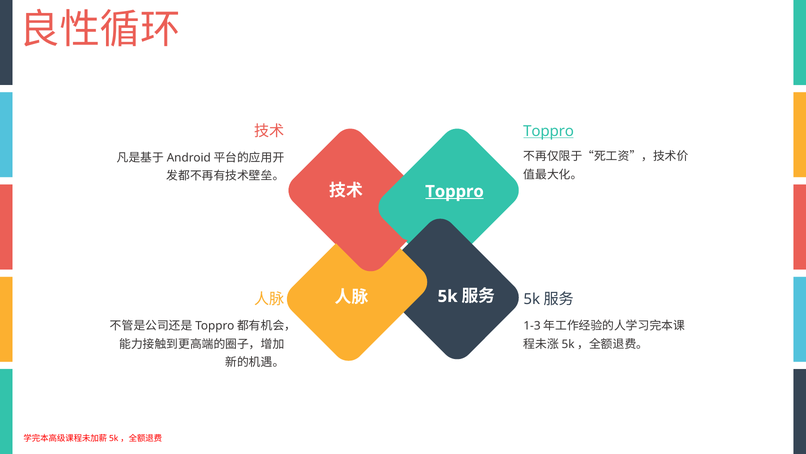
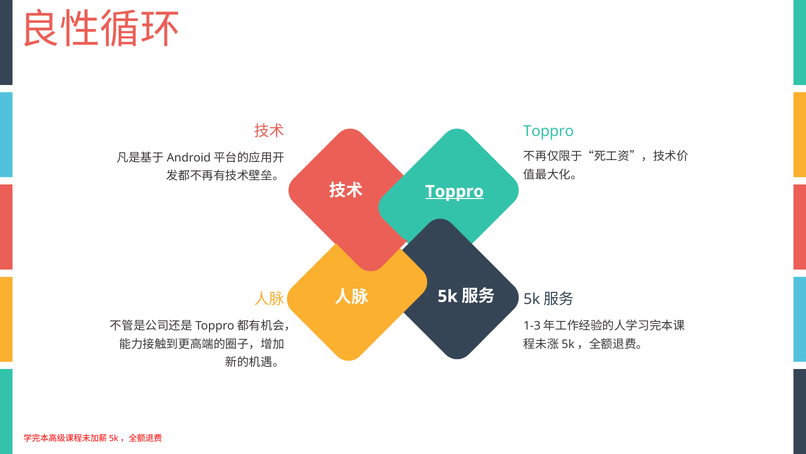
Toppro underline: present -> none (549, 131)
